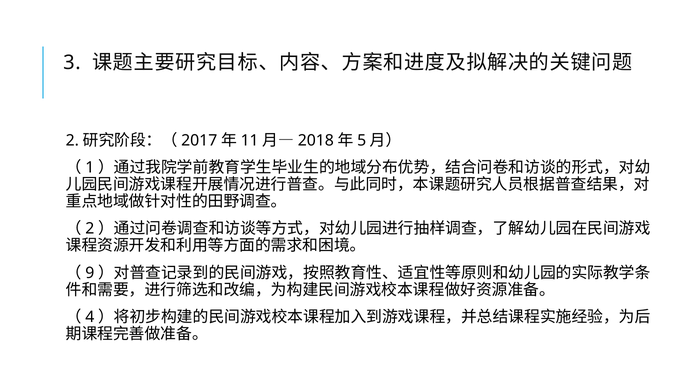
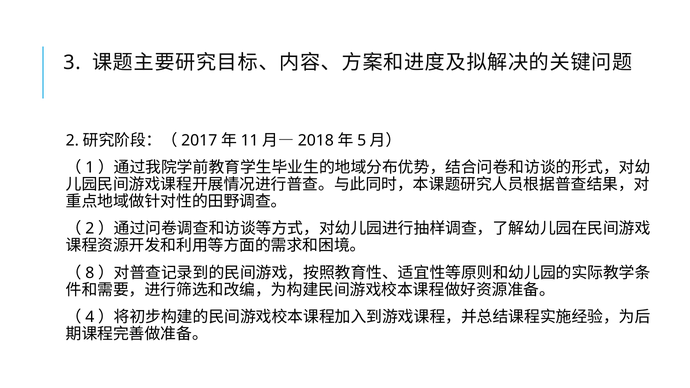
9: 9 -> 8 (90, 273)
